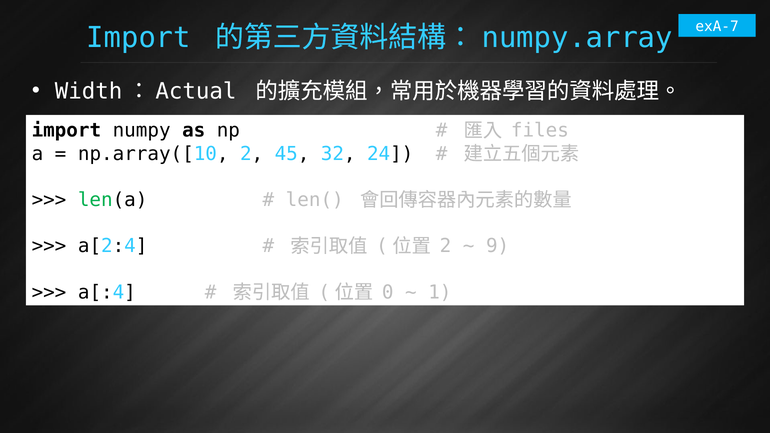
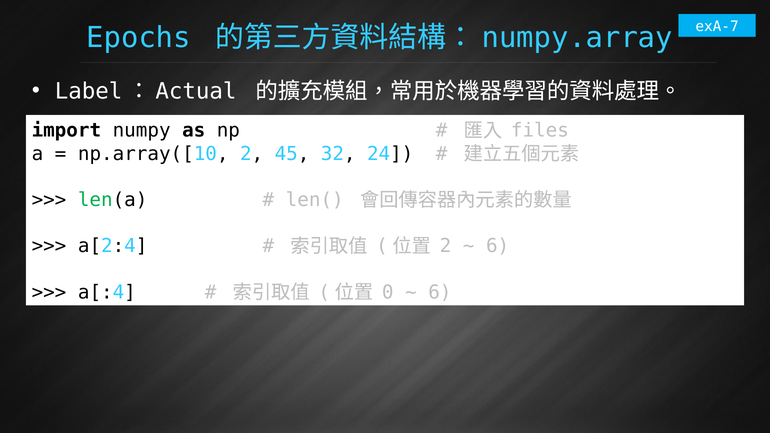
Import: Import -> Epochs (139, 37)
Width: Width -> Label (89, 91)
9: 9 -> 6 (498, 246)
1: 1 -> 6 (440, 292)
